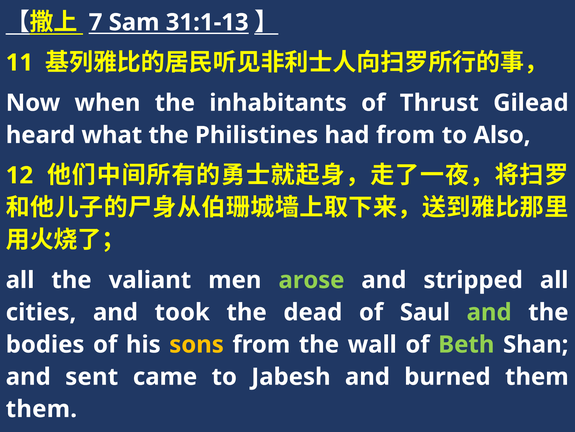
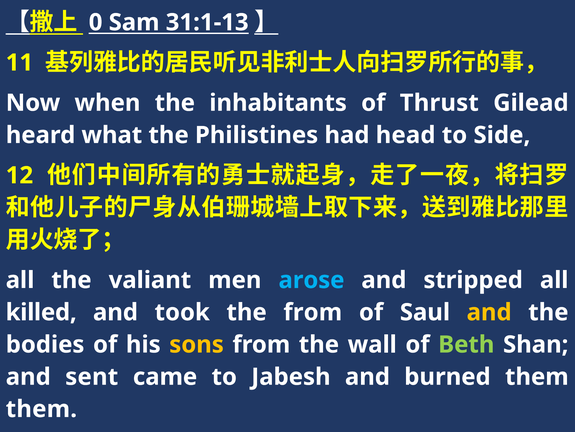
7: 7 -> 0 (96, 22)
had from: from -> head (406, 135)
Also: Also -> Side (502, 135)
arose colour: light green -> light blue (311, 280)
cities: cities -> killed (41, 312)
the dead: dead -> from (313, 312)
and colour: light green -> yellow (489, 312)
